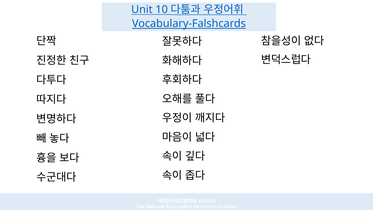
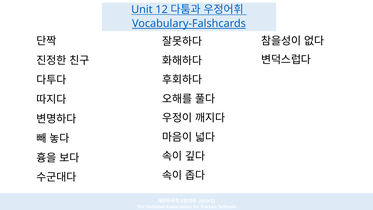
10: 10 -> 12 (162, 9)
